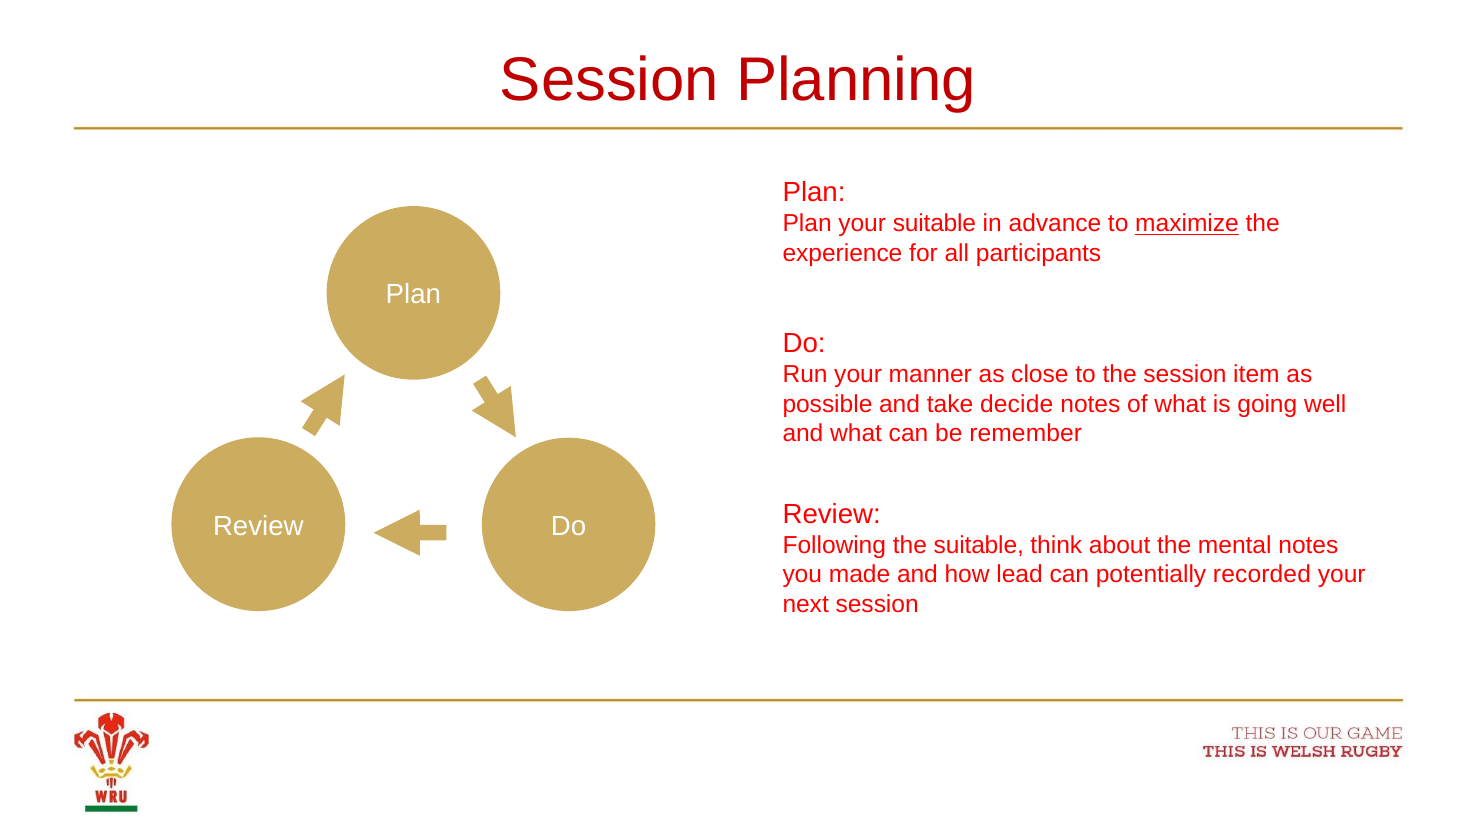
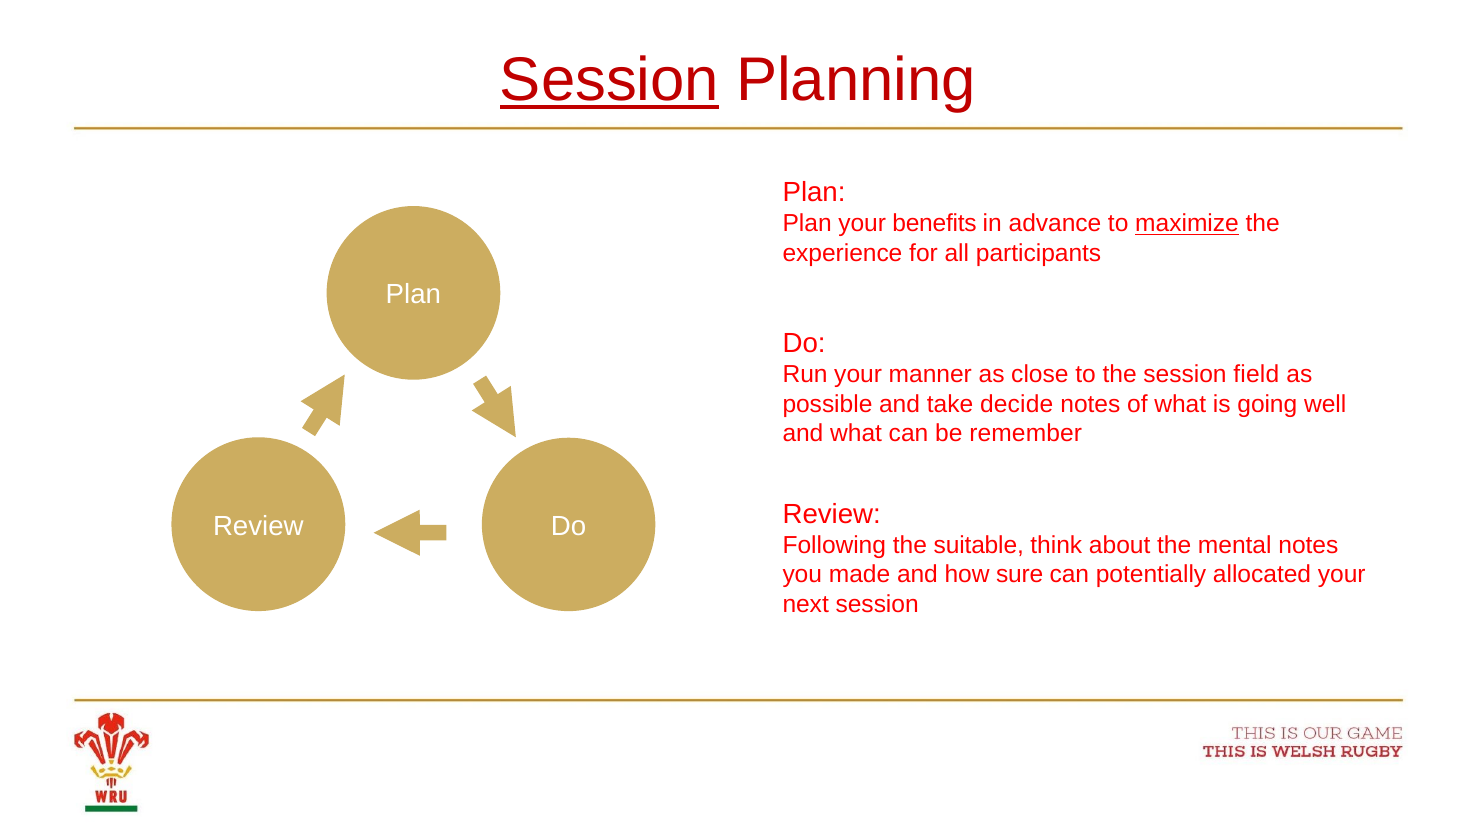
Session underline: none -> present (610, 80)
your suitable: suitable -> benefits (934, 224)
item: item -> field (1256, 375)
lead: lead -> sure (1020, 575)
recorded: recorded -> allocated (1262, 575)
